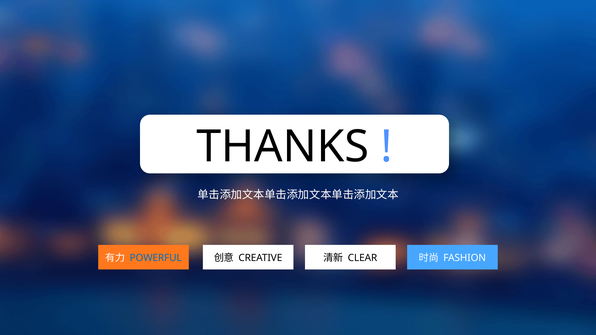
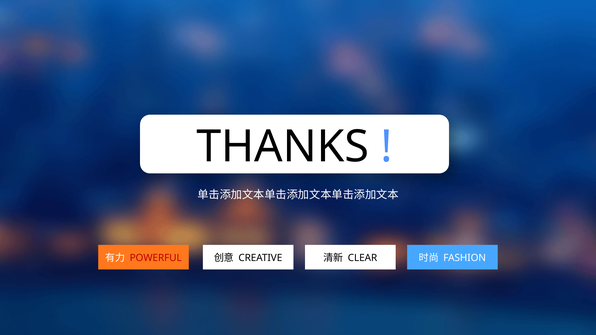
POWERFUL colour: blue -> red (156, 258)
